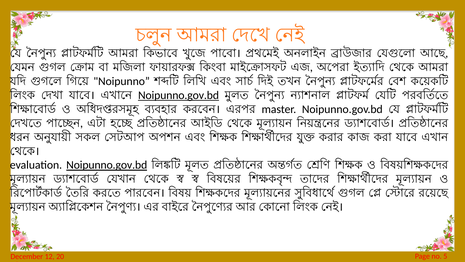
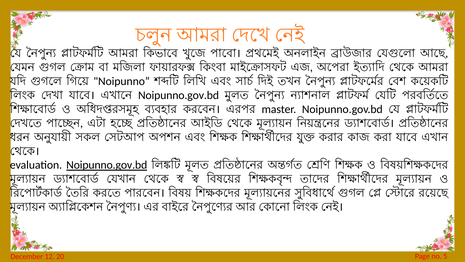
Noipunno.gov.bd underline: present -> none (179, 95)
